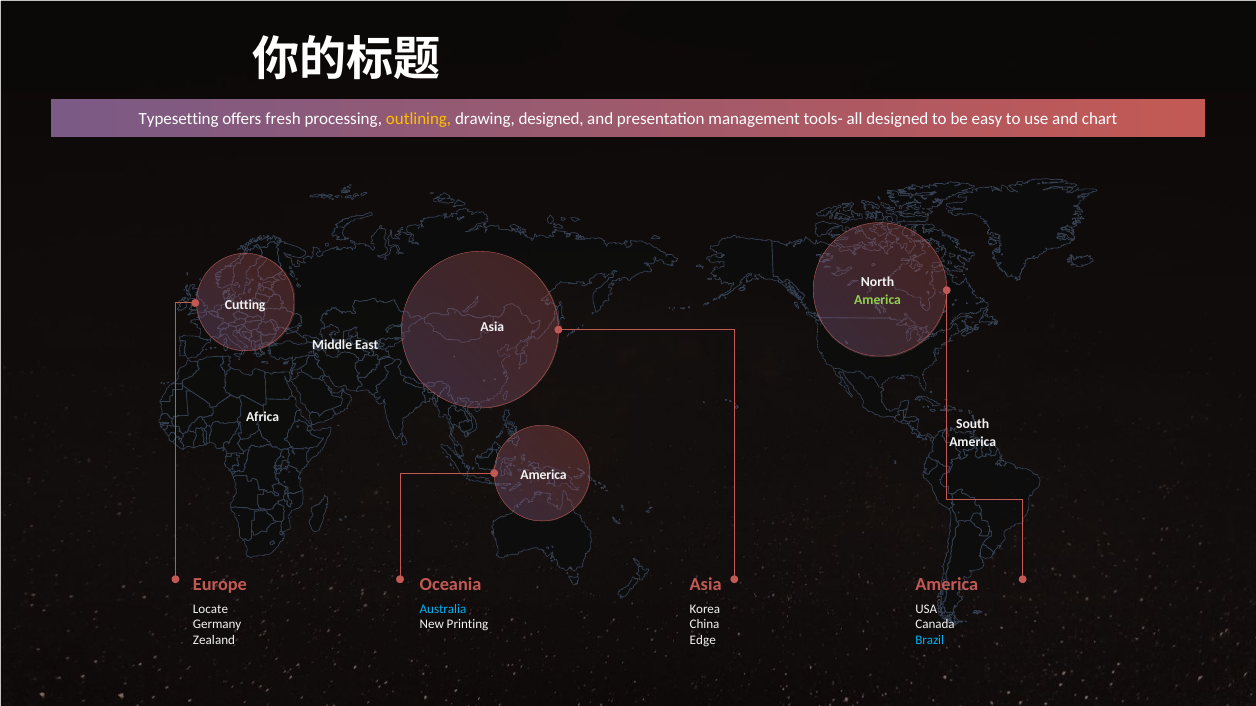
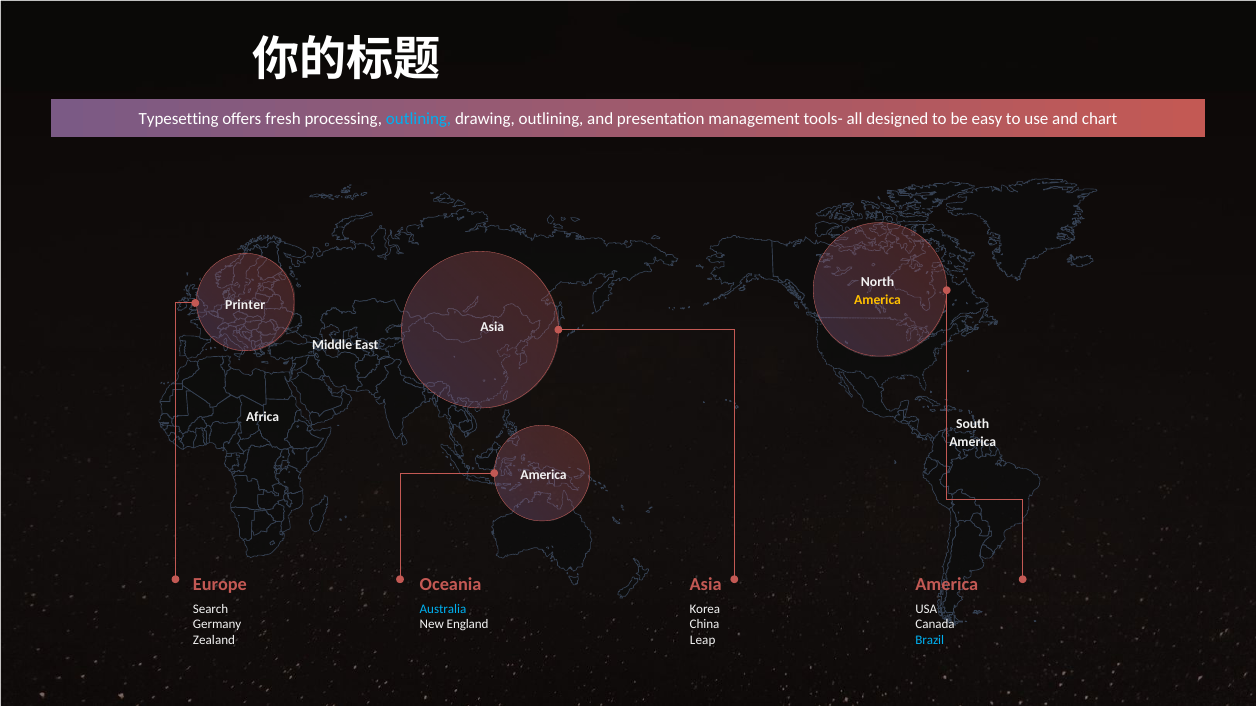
outlining colour: yellow -> light blue (419, 119)
drawing designed: designed -> outlining (551, 119)
America colour: light green -> yellow (878, 301)
Cutting: Cutting -> Printer (245, 305)
Locate: Locate -> Search (211, 609)
Printing: Printing -> England (468, 625)
Edge: Edge -> Leap (703, 641)
